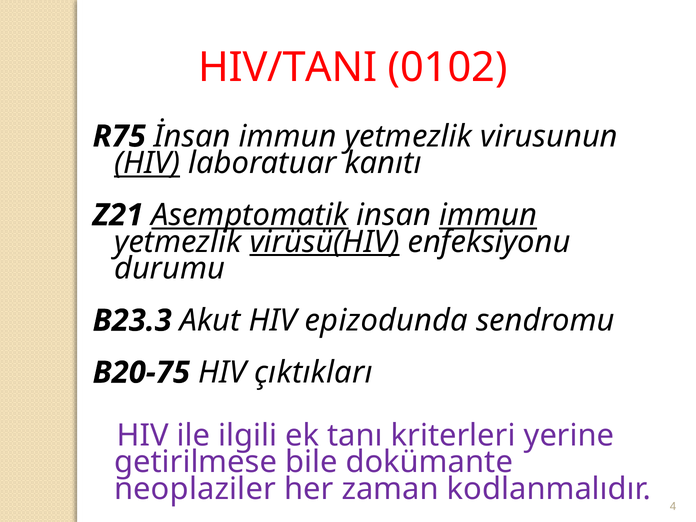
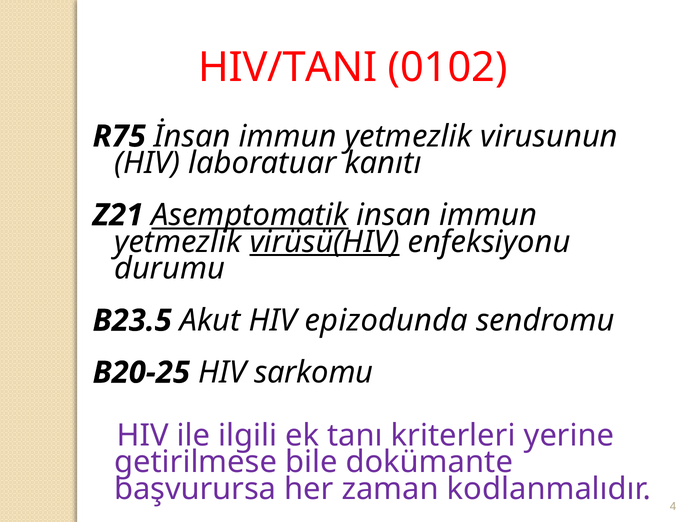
HIV underline: present -> none (147, 163)
immun underline: present -> none (488, 215)
B23.3: B23.3 -> B23.5 (132, 321)
B20-75: B20-75 -> B20-25 (141, 373)
çıktıkları: çıktıkları -> sarkomu (314, 373)
neoplaziler: neoplaziler -> başvurursa (195, 489)
